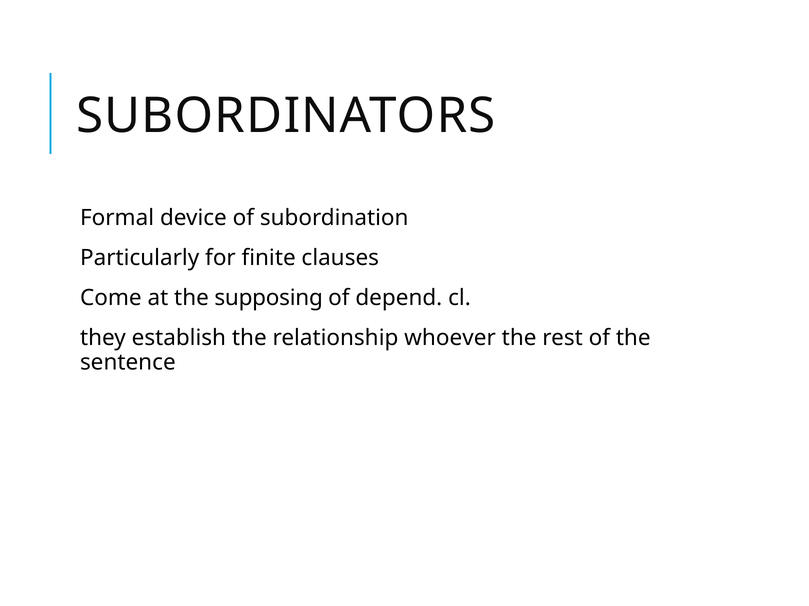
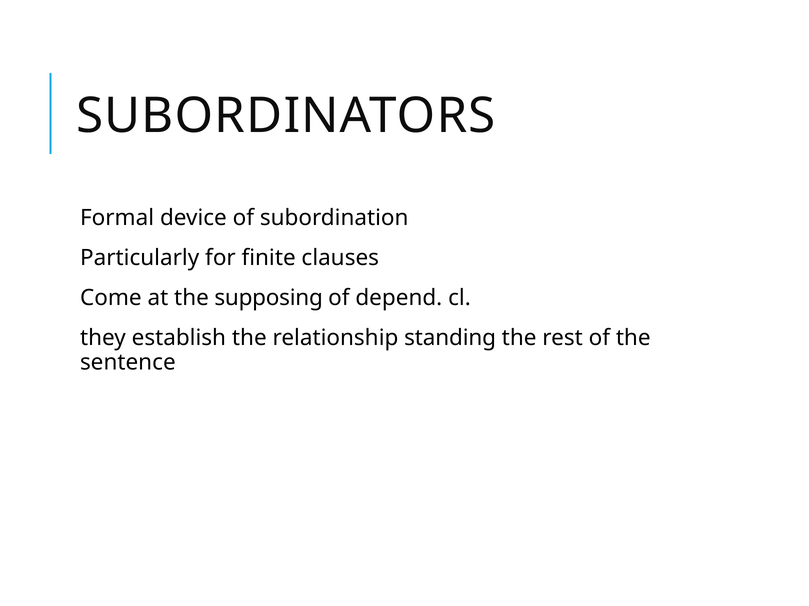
whoever: whoever -> standing (450, 338)
